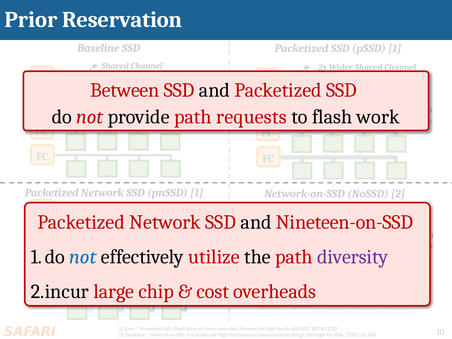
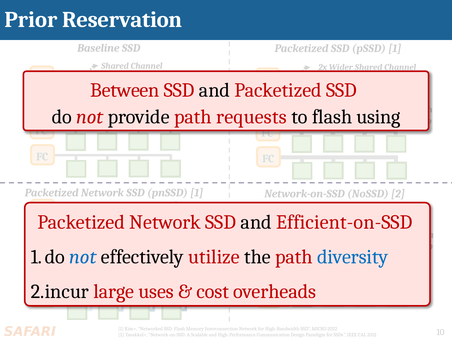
work: work -> using (378, 117)
Nineteen-on-SSD: Nineteen-on-SSD -> Efficient-on-SSD (344, 222)
diversity colour: purple -> blue (353, 257)
large chip: chip -> uses (156, 291)
